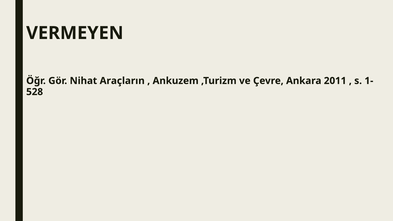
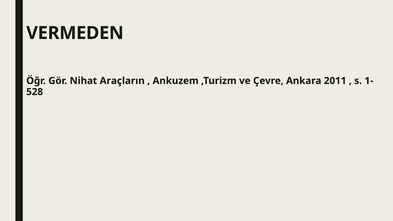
VERMEYEN: VERMEYEN -> VERMEDEN (75, 33)
